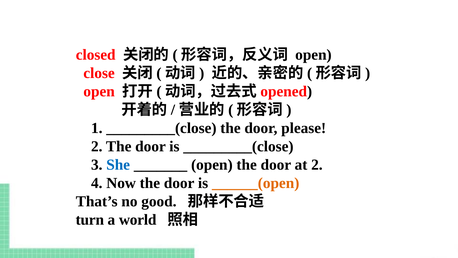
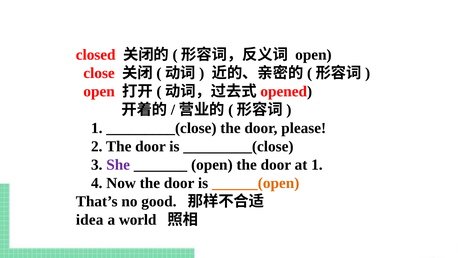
She colour: blue -> purple (118, 164)
at 2: 2 -> 1 (317, 164)
turn: turn -> idea (90, 219)
